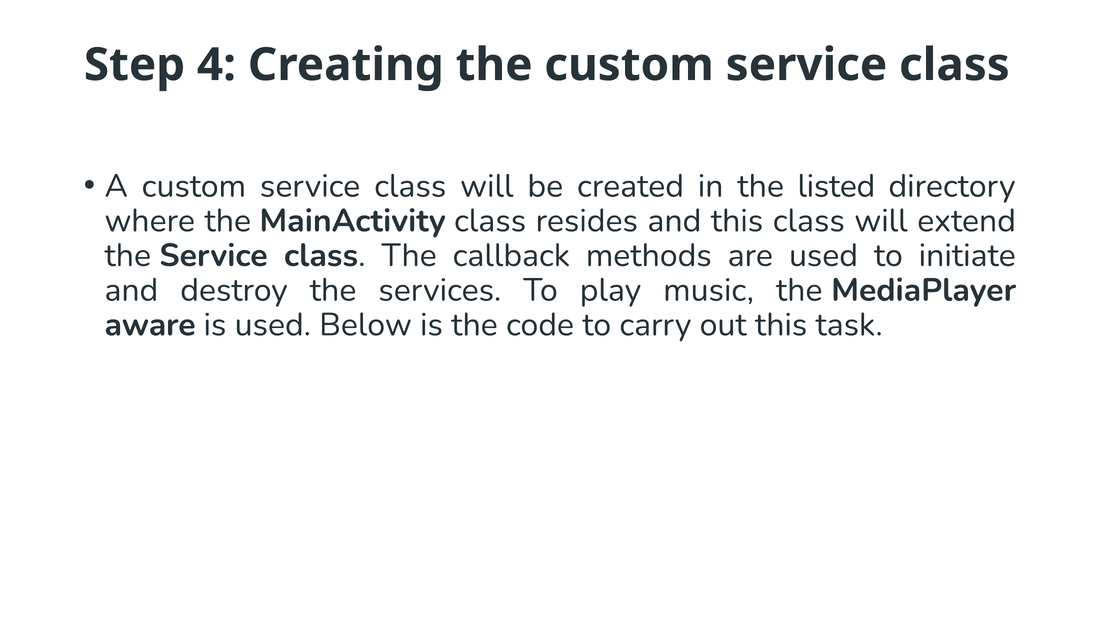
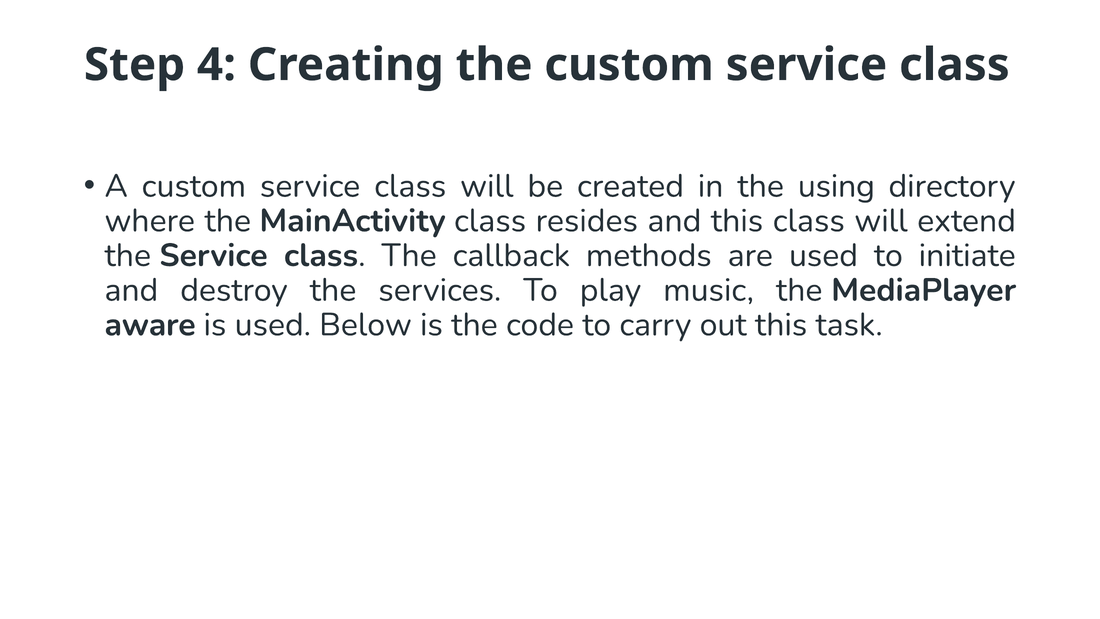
listed: listed -> using (836, 186)
